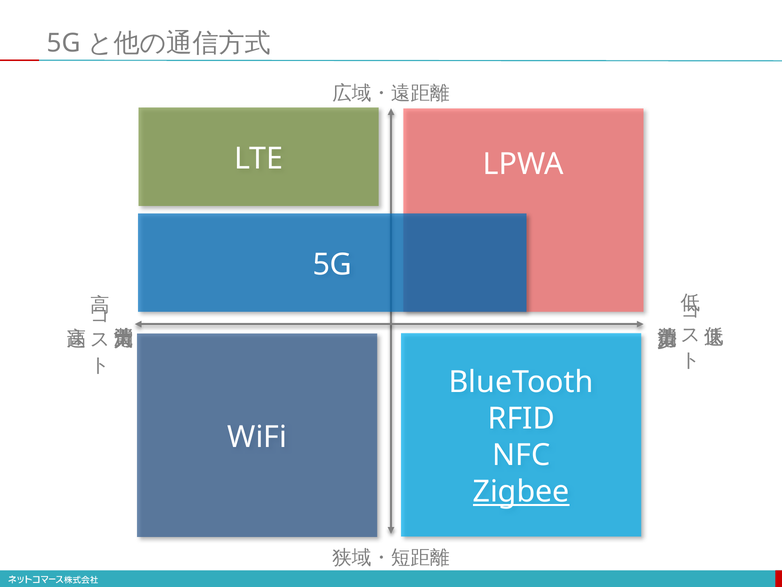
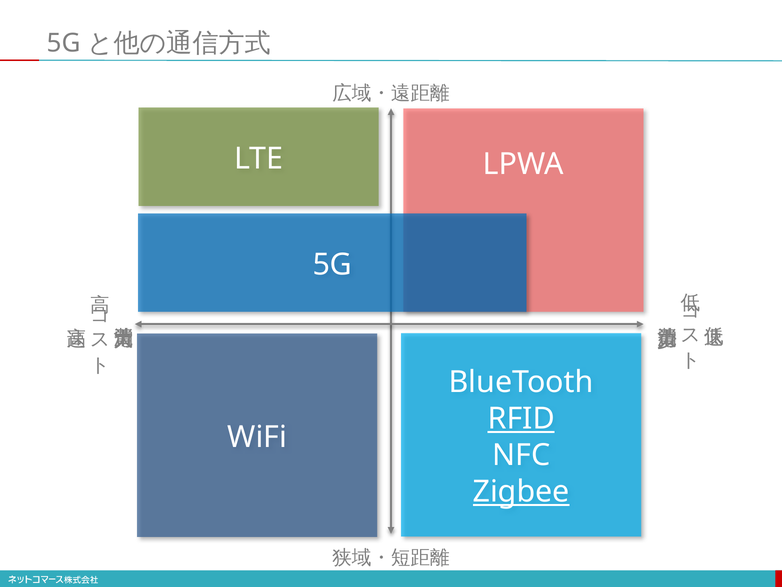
RFID underline: none -> present (521, 418)
